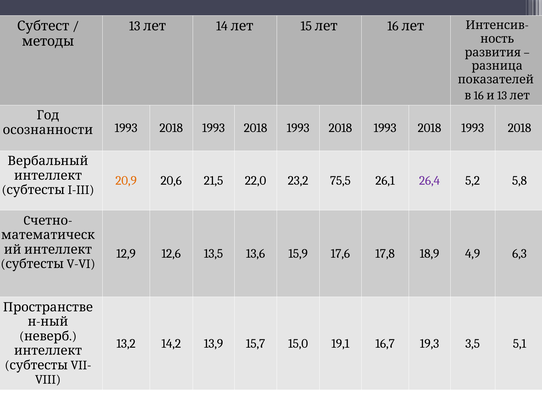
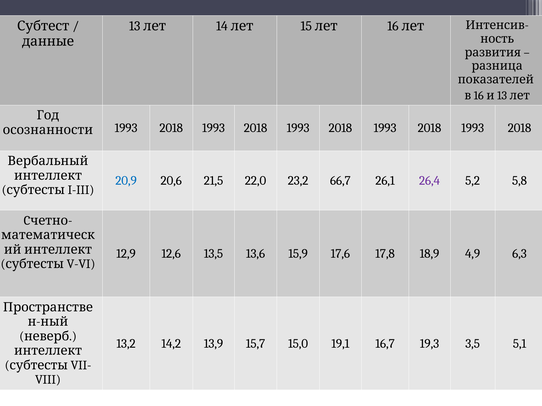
методы: методы -> данные (48, 42)
20,9 colour: orange -> blue (126, 181)
75,5: 75,5 -> 66,7 (340, 181)
